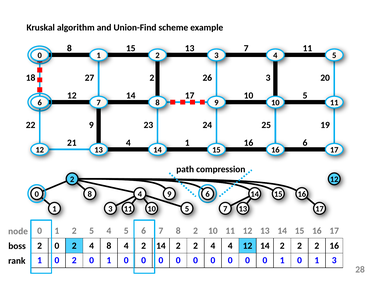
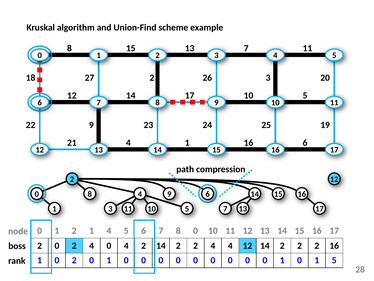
2 5: 5 -> 1 (92, 230)
8 2: 2 -> 0 (196, 230)
4 8: 8 -> 0 (109, 245)
1 3: 3 -> 5 (334, 260)
